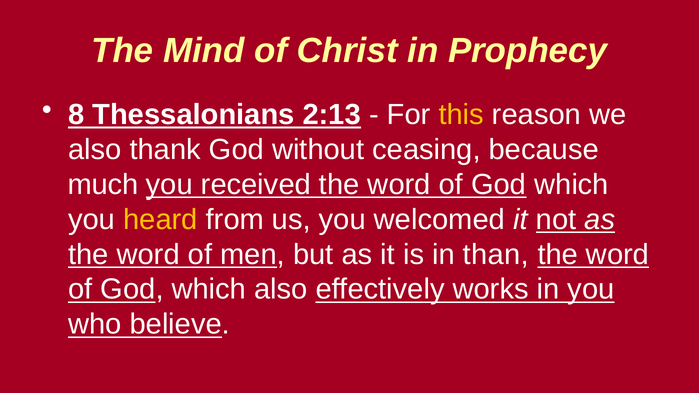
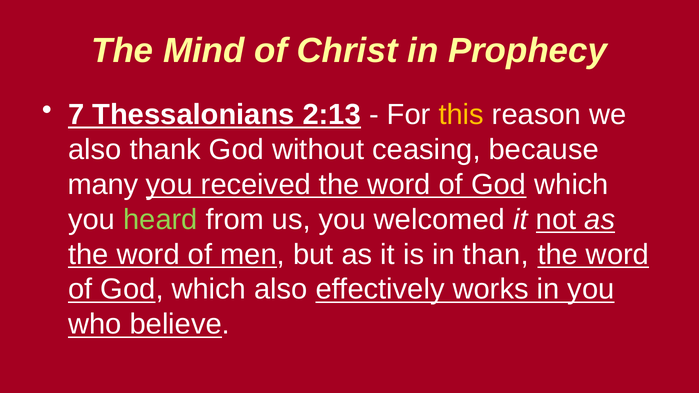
8: 8 -> 7 (76, 115)
much: much -> many (103, 185)
heard colour: yellow -> light green (160, 220)
